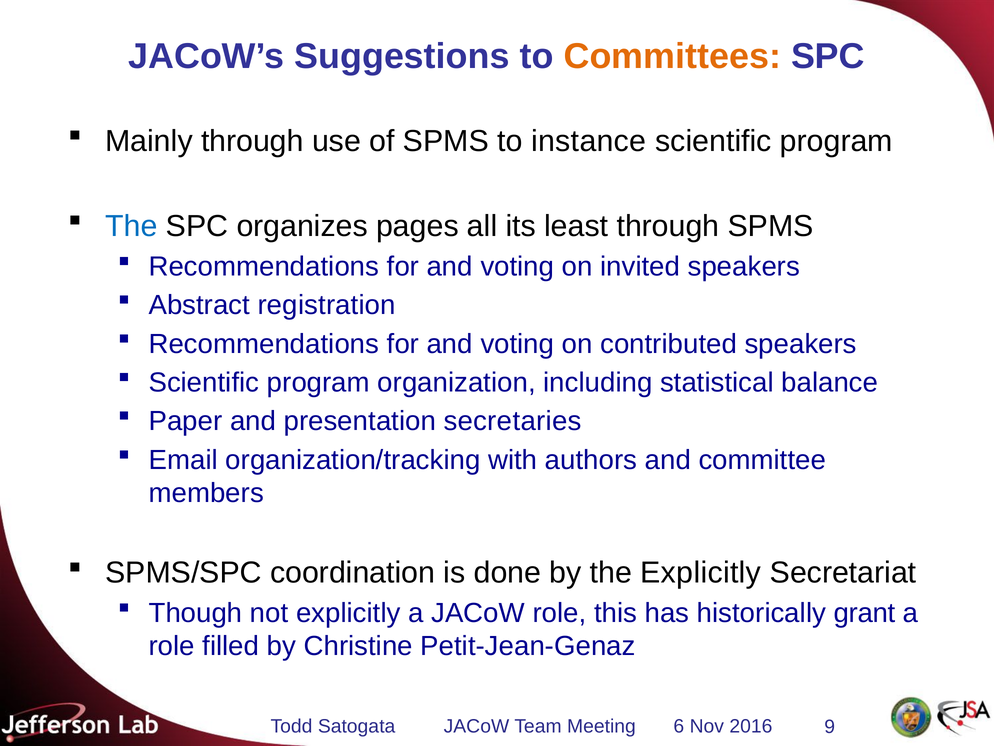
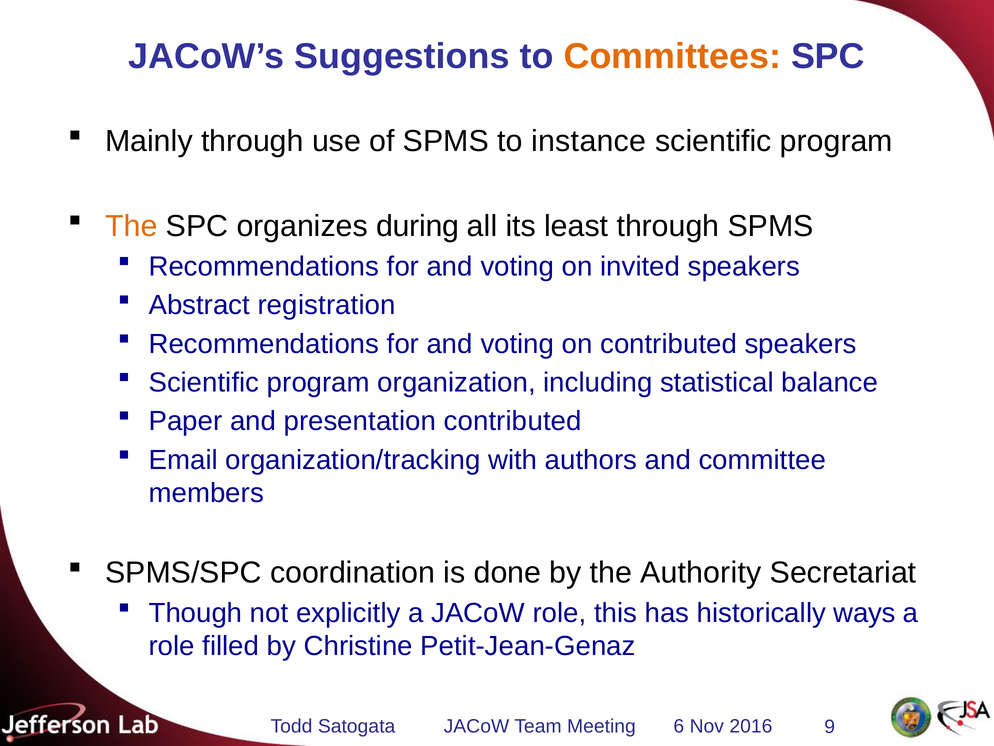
The colour: blue -> orange (131, 226)
pages: pages -> during (418, 226)
presentation secretaries: secretaries -> contributed (513, 421)
the Explicitly: Explicitly -> Authority (701, 573)
grant: grant -> ways (865, 613)
